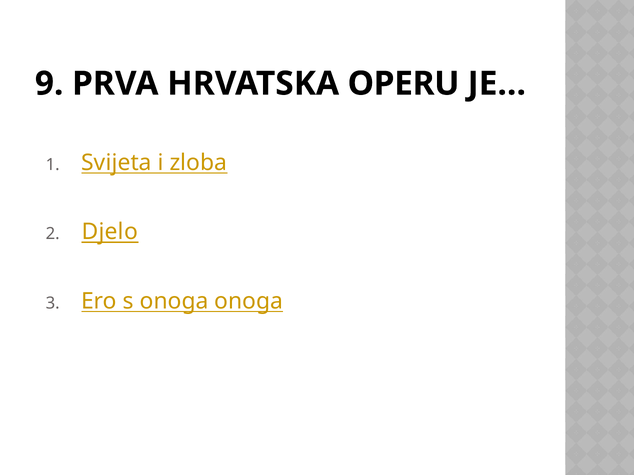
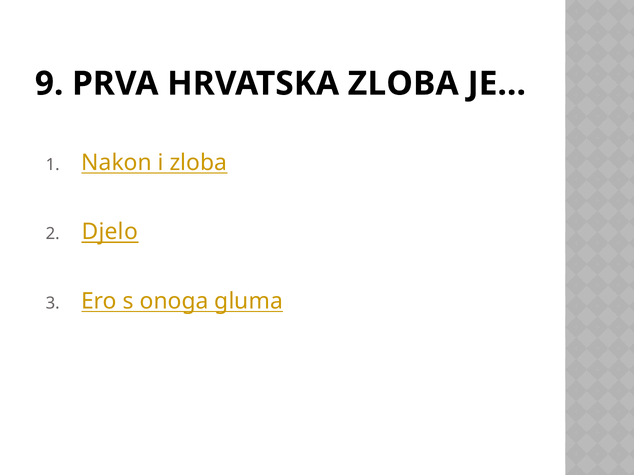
HRVATSKA OPERU: OPERU -> ZLOBA (403, 84)
Svijeta: Svijeta -> Nakon (117, 163)
onoga onoga: onoga -> gluma (249, 301)
